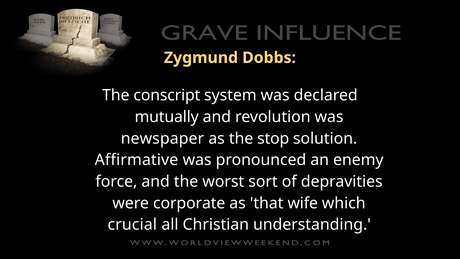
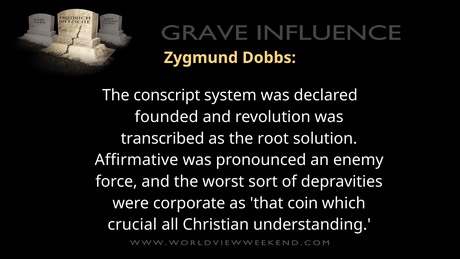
mutually: mutually -> founded (167, 117)
newspaper: newspaper -> transcribed (163, 138)
stop: stop -> root (273, 138)
wife: wife -> coin (303, 203)
